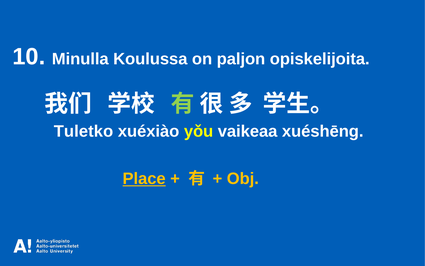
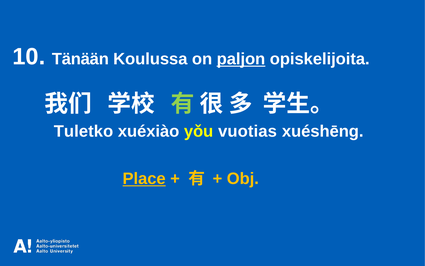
Minulla: Minulla -> Tänään (80, 59)
paljon underline: none -> present (241, 59)
vaikeaa: vaikeaa -> vuotias (248, 131)
